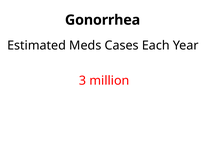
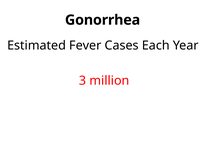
Meds: Meds -> Fever (85, 45)
